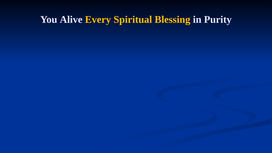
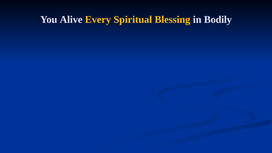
Purity: Purity -> Bodily (218, 20)
